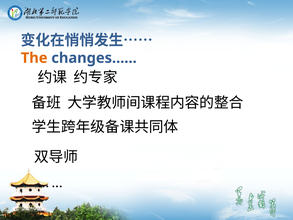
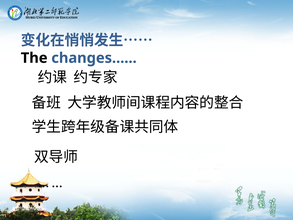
The colour: orange -> black (34, 58)
